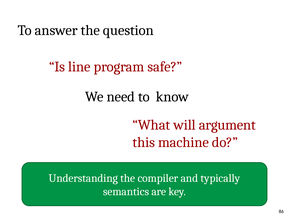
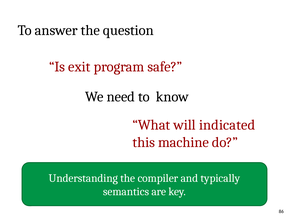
line: line -> exit (79, 67)
argument: argument -> indicated (227, 125)
